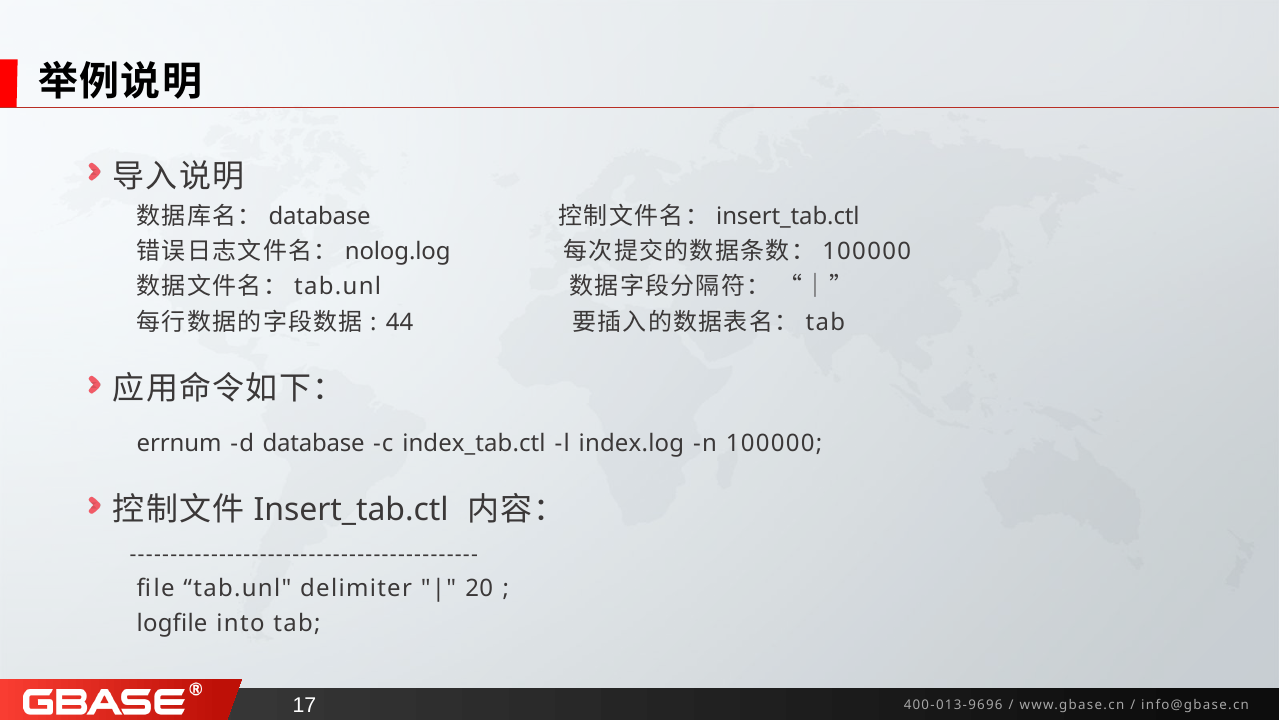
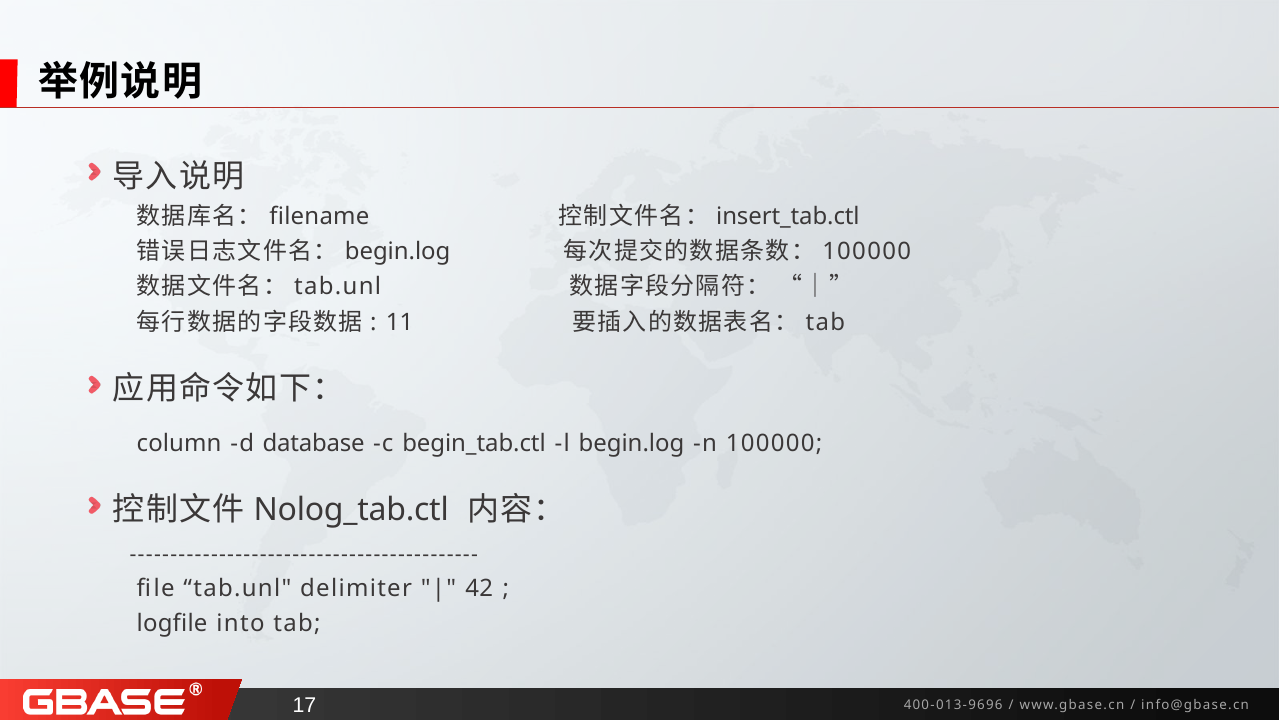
database: database -> filename (319, 216)
nolog.log: nolog.log -> begin.log (398, 251)
44: 44 -> 11 (400, 322)
errnum: errnum -> column (179, 443)
index_tab.ctl: index_tab.ctl -> begin_tab.ctl (474, 443)
l index.log: index.log -> begin.log (631, 443)
Insert_tab.ctl: Insert_tab.ctl -> Nolog_tab.ctl (351, 510)
20: 20 -> 42 (479, 588)
